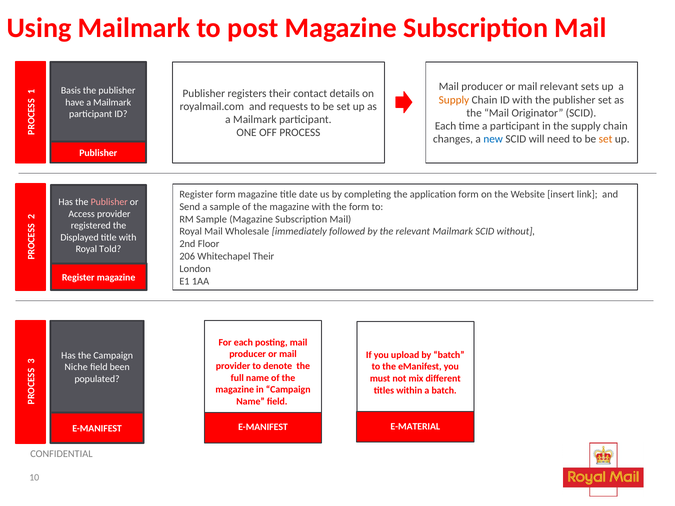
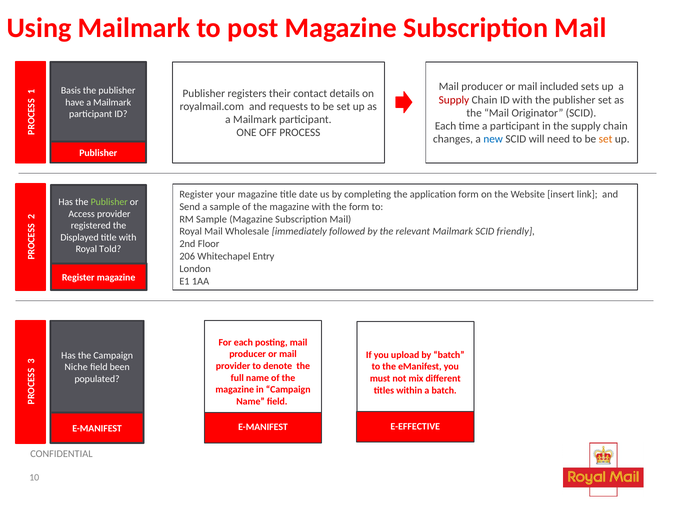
mail relevant: relevant -> included (559, 87)
Supply colour: orange -> red (454, 100)
Register form: form -> your (225, 195)
Publisher colour: pink -> light green (109, 202)
without: without -> friendly (516, 232)
Whitechapel Their: Their -> Entry (264, 256)
E-MATERIAL: E-MATERIAL -> E-EFFECTIVE (415, 427)
